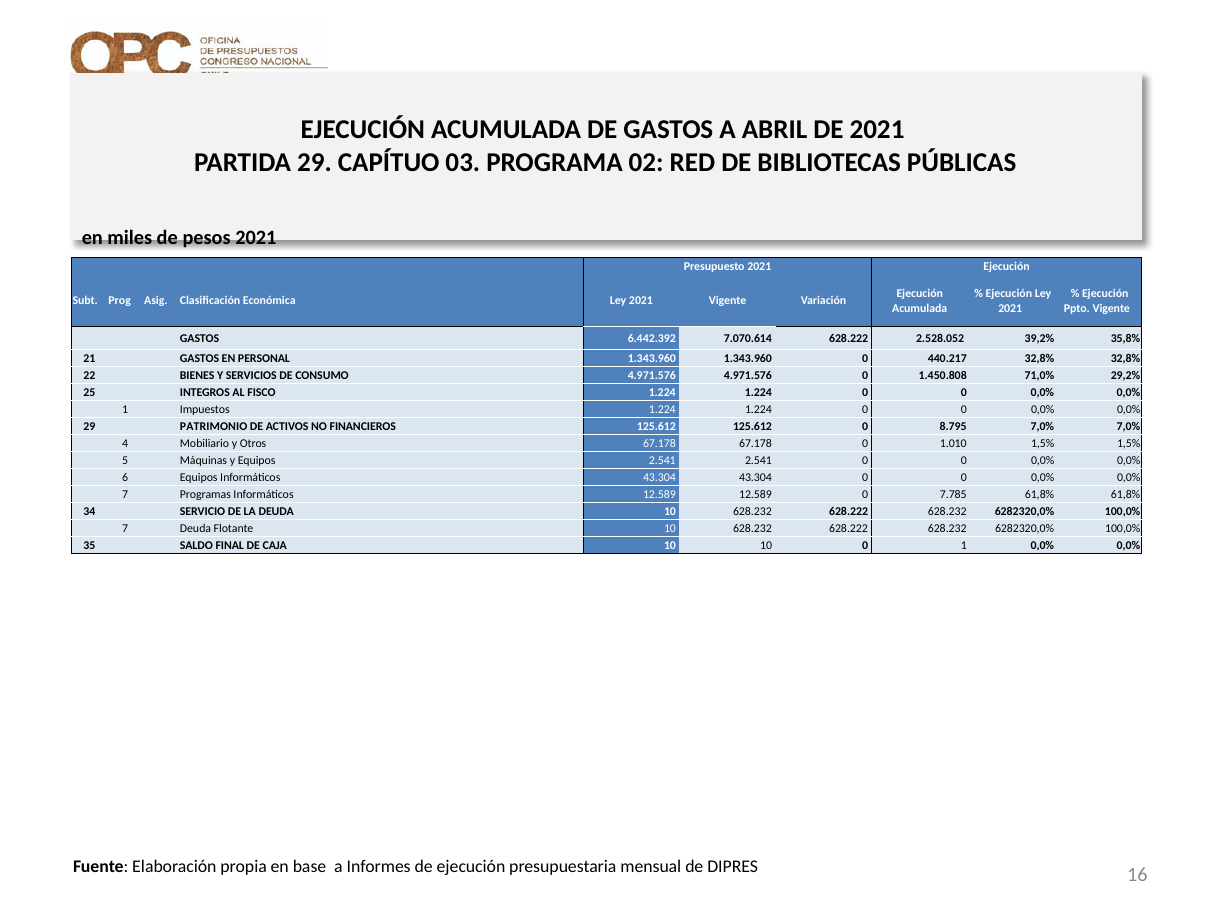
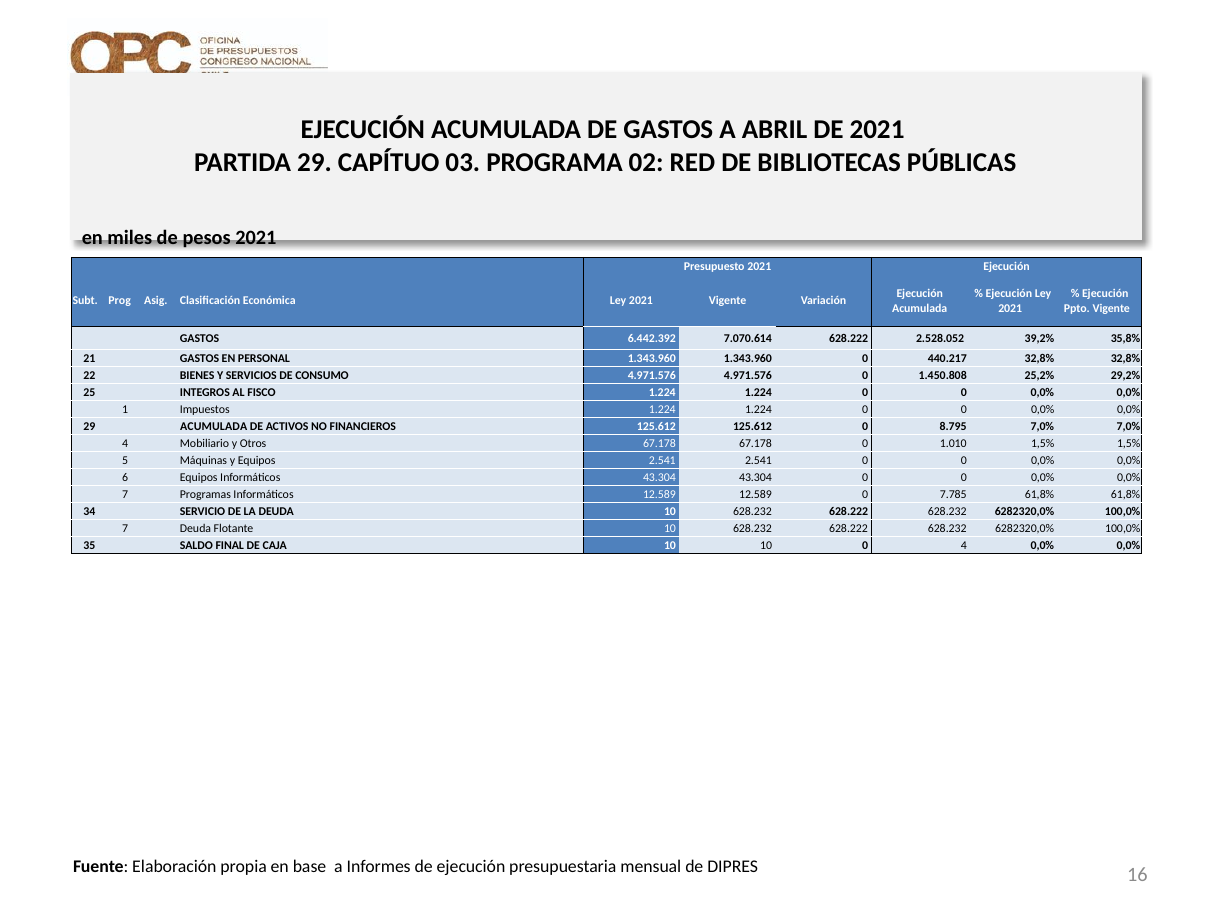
71,0%: 71,0% -> 25,2% (1040, 375)
29 PATRIMONIO: PATRIMONIO -> ACUMULADA (214, 426)
0 1: 1 -> 4 (964, 546)
